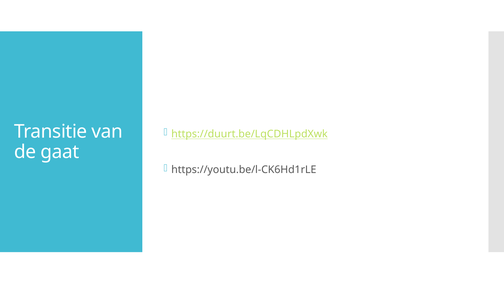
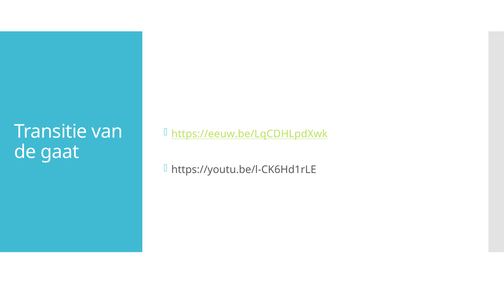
https://duurt.be/LqCDHLpdXwk: https://duurt.be/LqCDHLpdXwk -> https://eeuw.be/LqCDHLpdXwk (249, 134)
